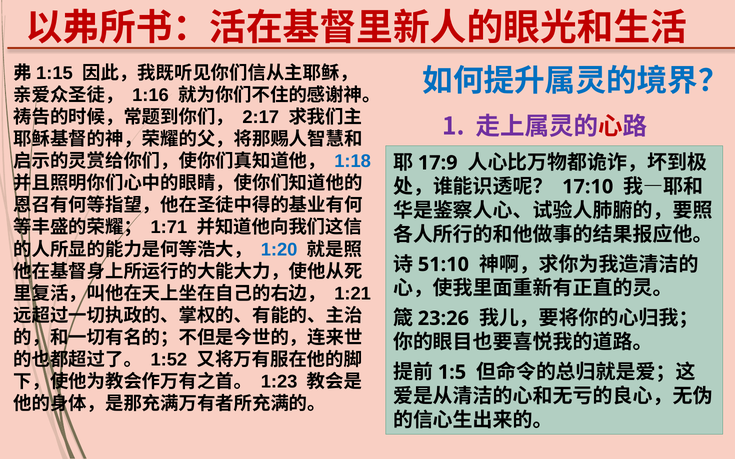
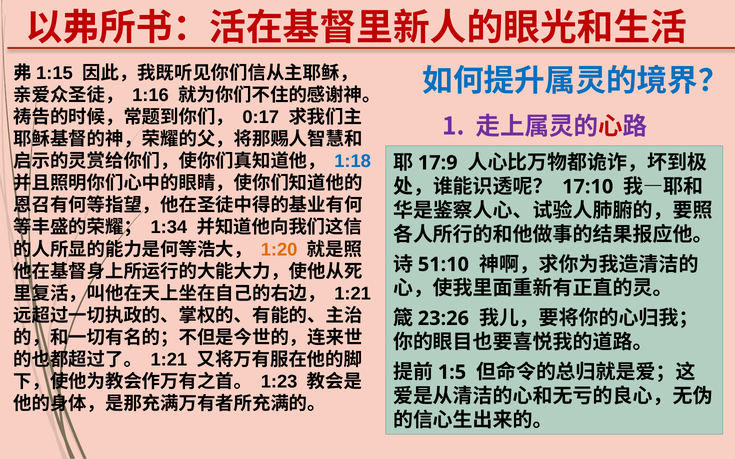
2:17: 2:17 -> 0:17 (261, 117)
1:71: 1:71 -> 1:34 (169, 228)
1:20 colour: blue -> orange (279, 250)
1:52: 1:52 -> 1:21 (169, 360)
